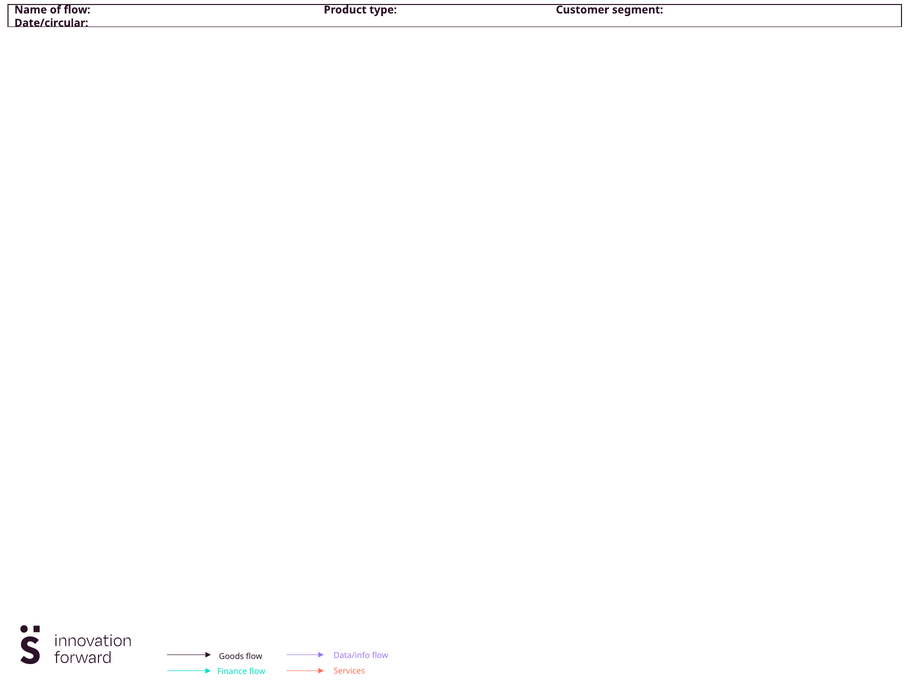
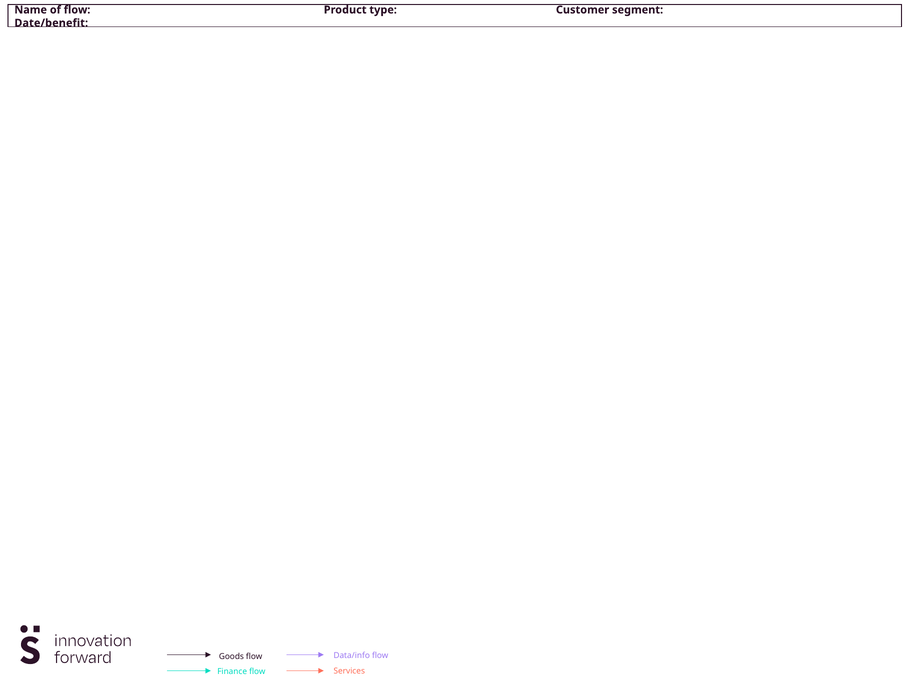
Date/circular: Date/circular -> Date/benefit (51, 23)
